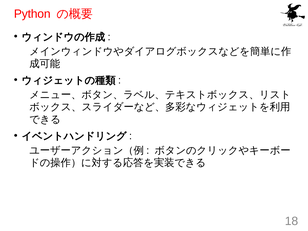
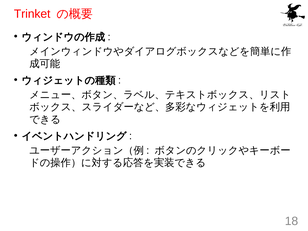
Python: Python -> Trinket (32, 14)
